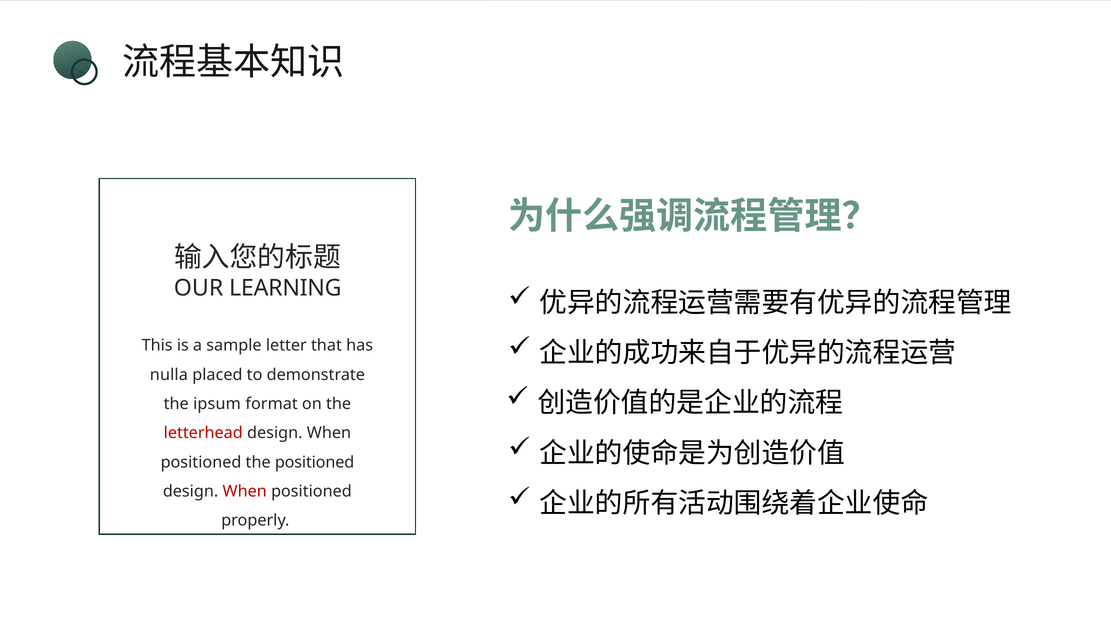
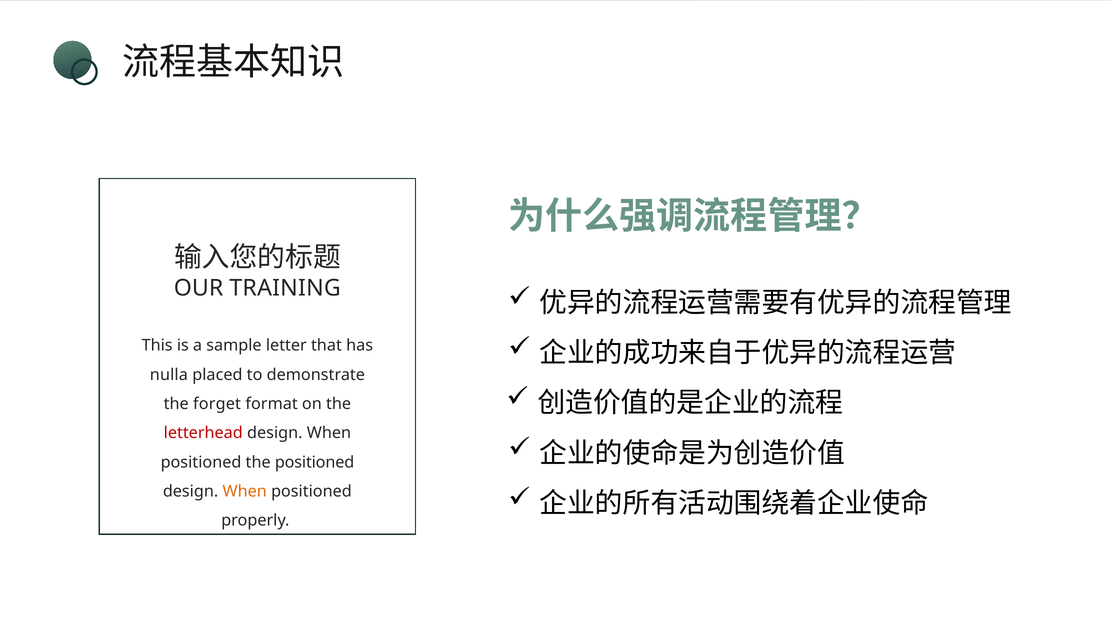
LEARNING: LEARNING -> TRAINING (285, 288)
ipsum: ipsum -> forget (217, 404)
When colour: red -> orange (245, 491)
